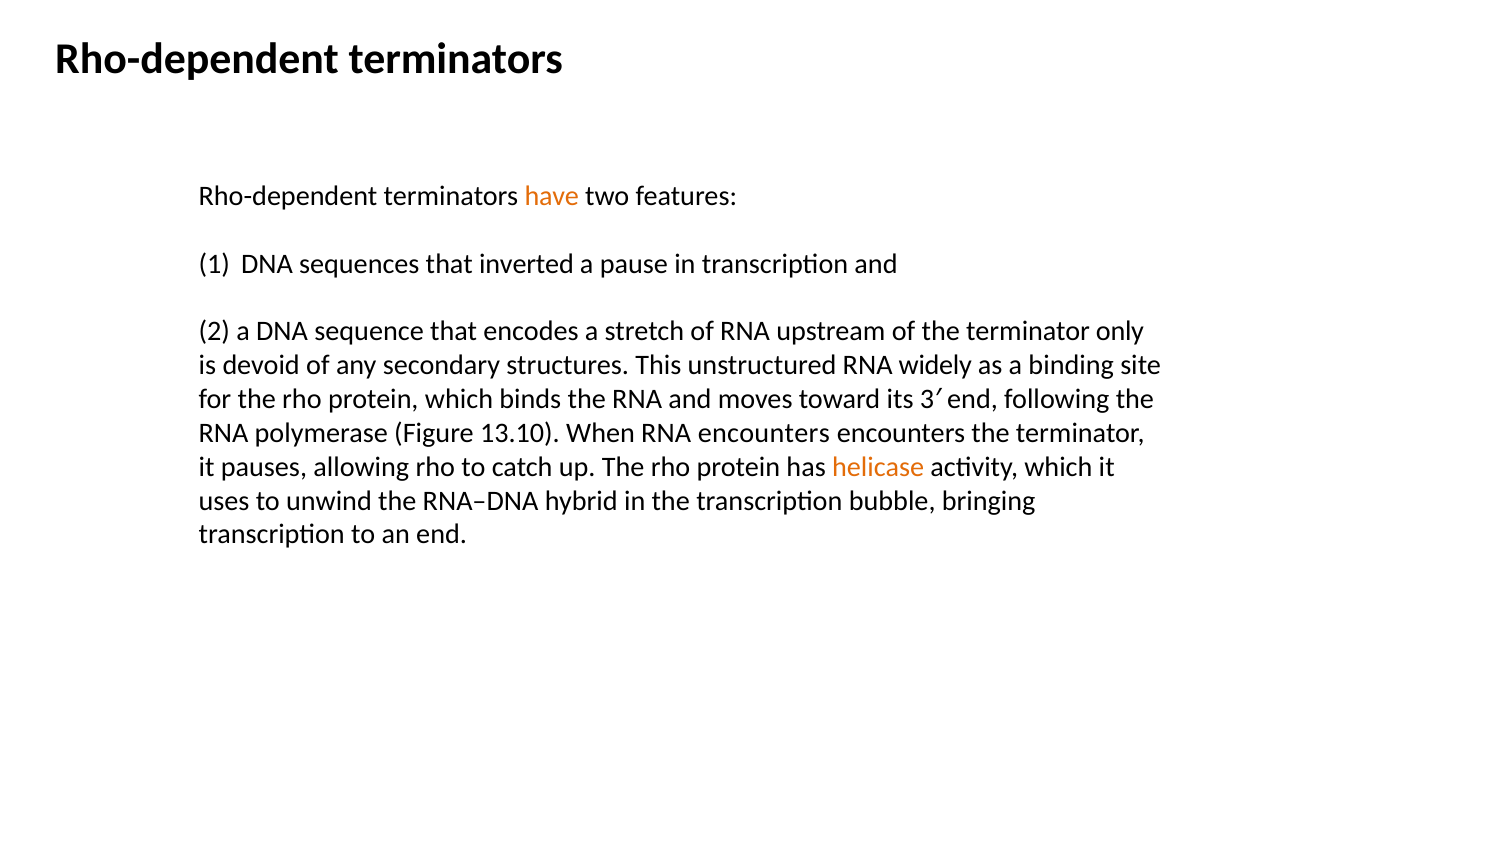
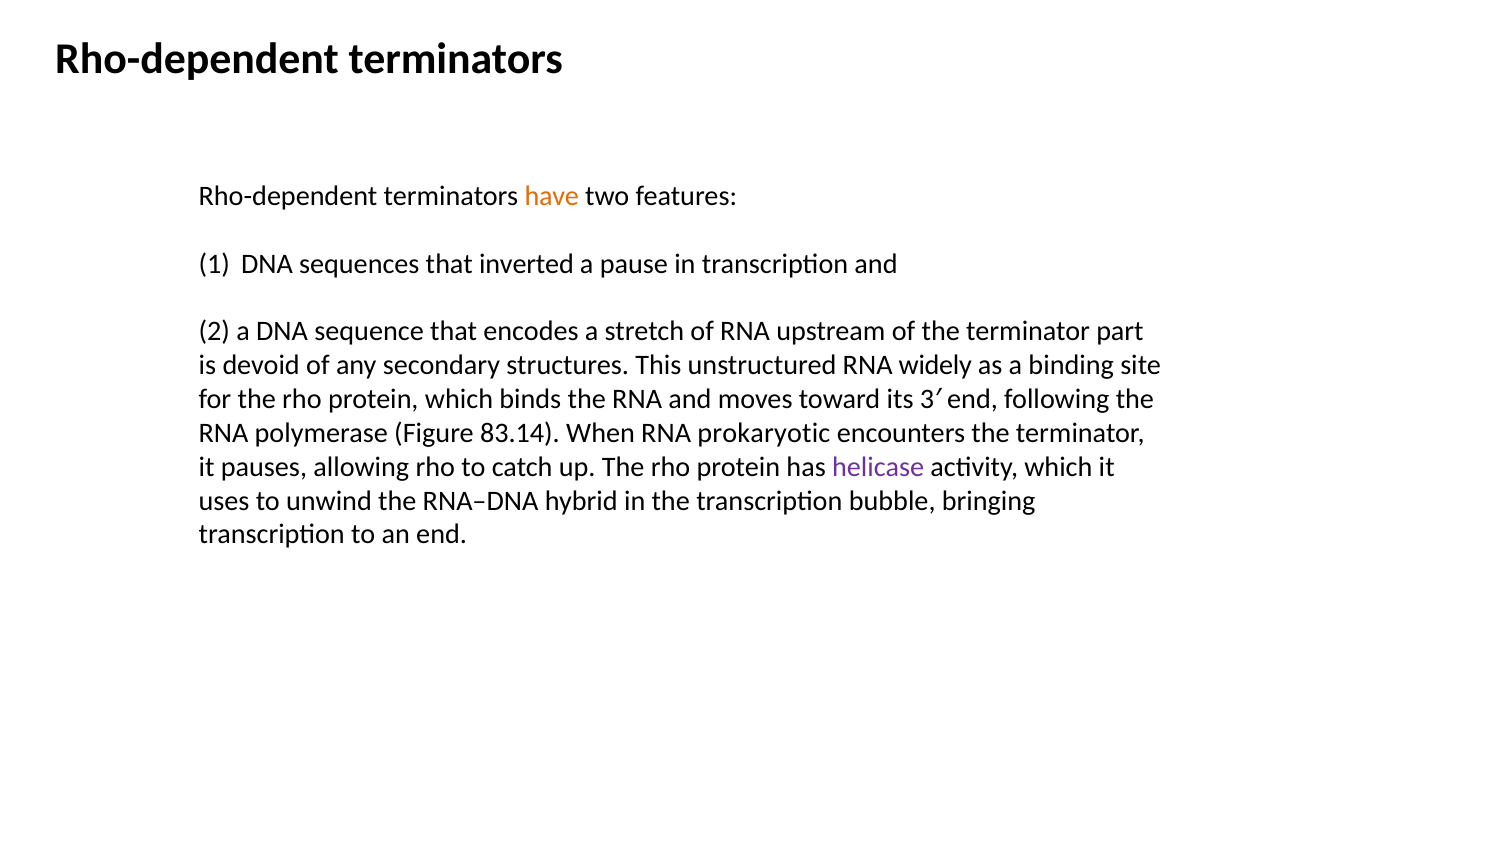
only: only -> part (1120, 332)
13.10: 13.10 -> 83.14 (520, 433)
RNA encounters: encounters -> prokaryotic (764, 433)
helicase colour: orange -> purple (878, 467)
